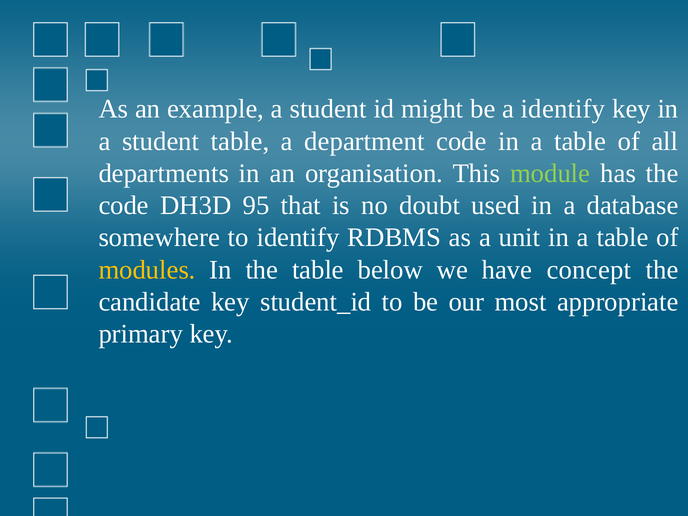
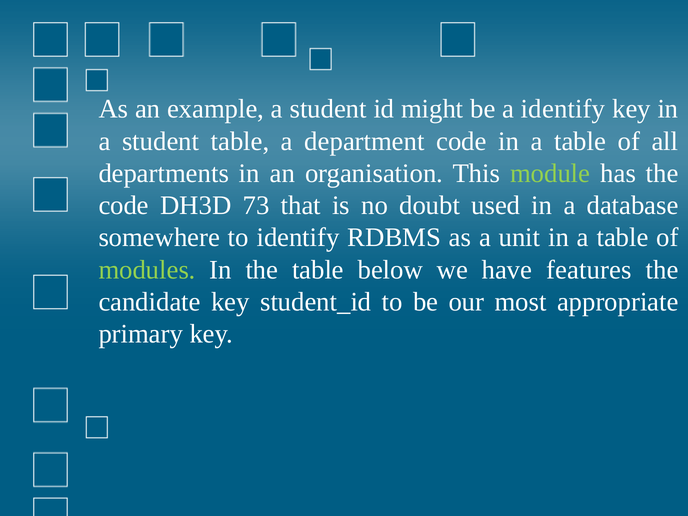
95: 95 -> 73 (256, 205)
modules colour: yellow -> light green (147, 270)
concept: concept -> features (589, 270)
